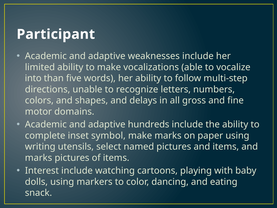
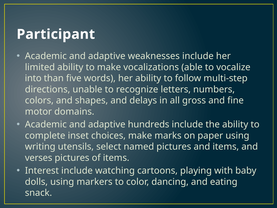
symbol: symbol -> choices (108, 135)
marks: marks -> verses (39, 158)
